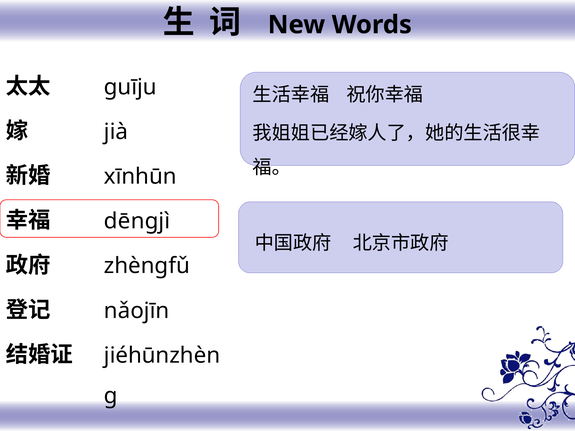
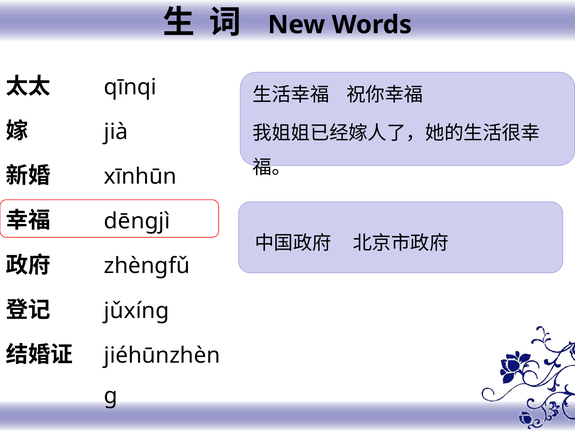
guīju: guīju -> qīnqi (130, 87)
nǎojīn: nǎojīn -> jǔxíng (137, 311)
